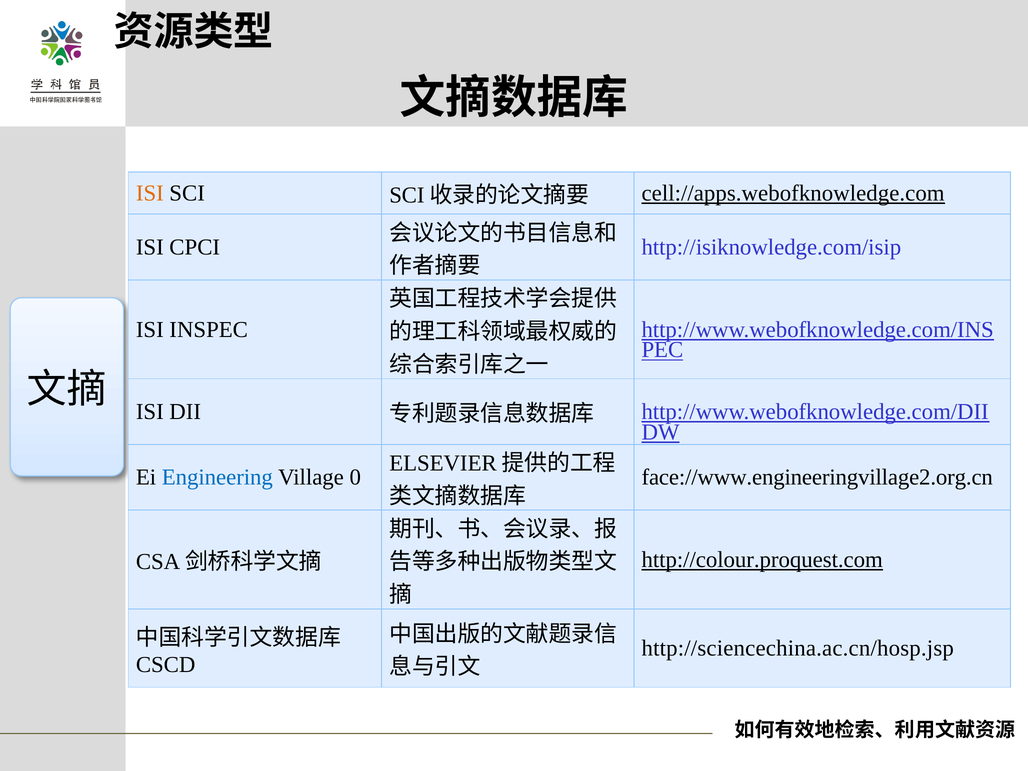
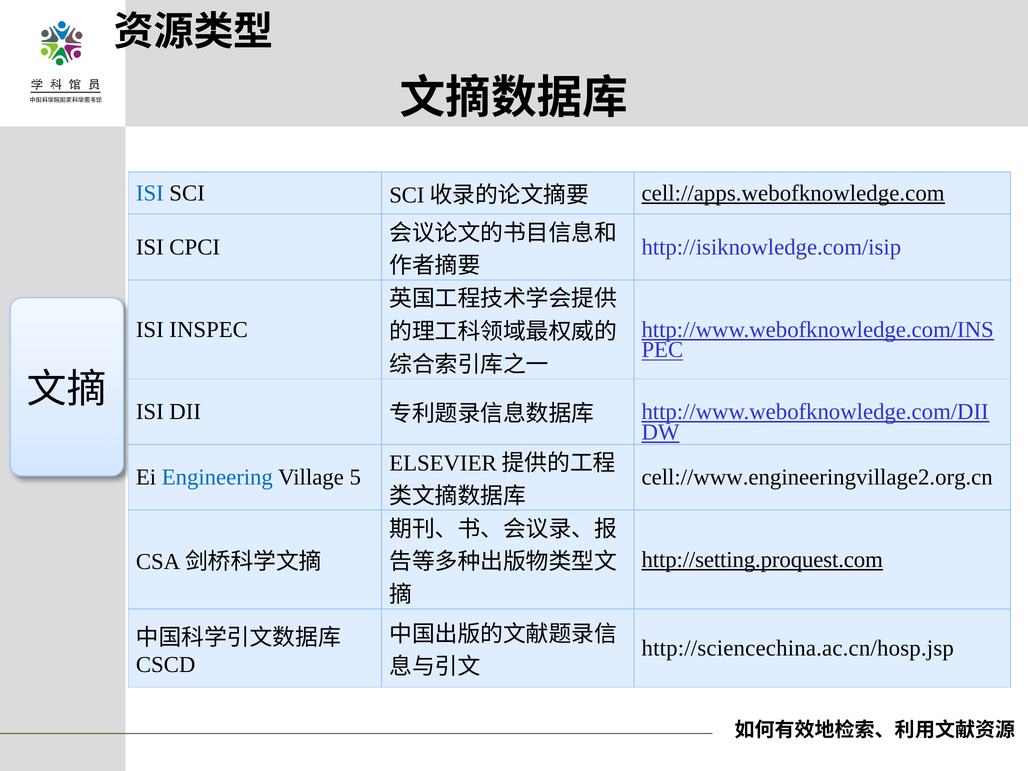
ISI colour: orange -> blue (150, 193)
0: 0 -> 5 (355, 477)
face://www.engineeringvillage2.org.cn: face://www.engineeringvillage2.org.cn -> cell://www.engineeringvillage2.org.cn (817, 477)
http://colour.proquest.com: http://colour.proquest.com -> http://setting.proquest.com (762, 560)
